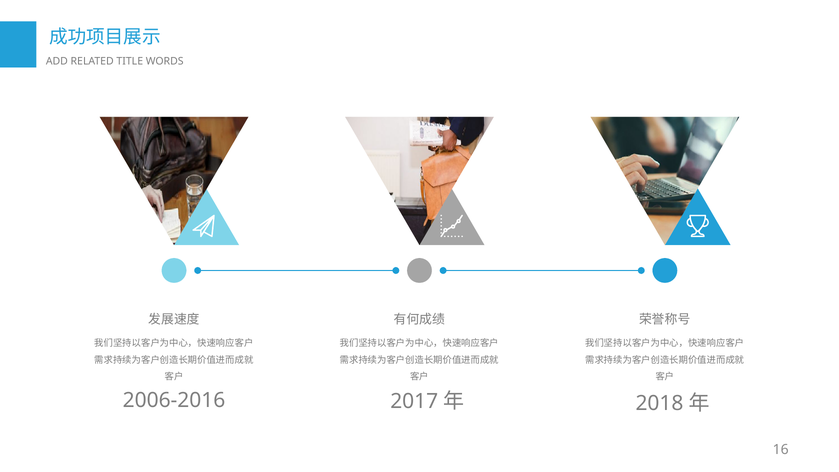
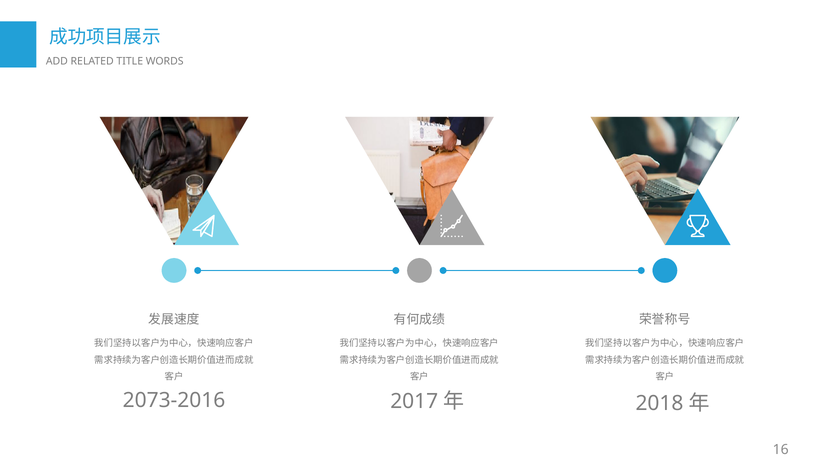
2006-2016: 2006-2016 -> 2073-2016 (174, 401)
